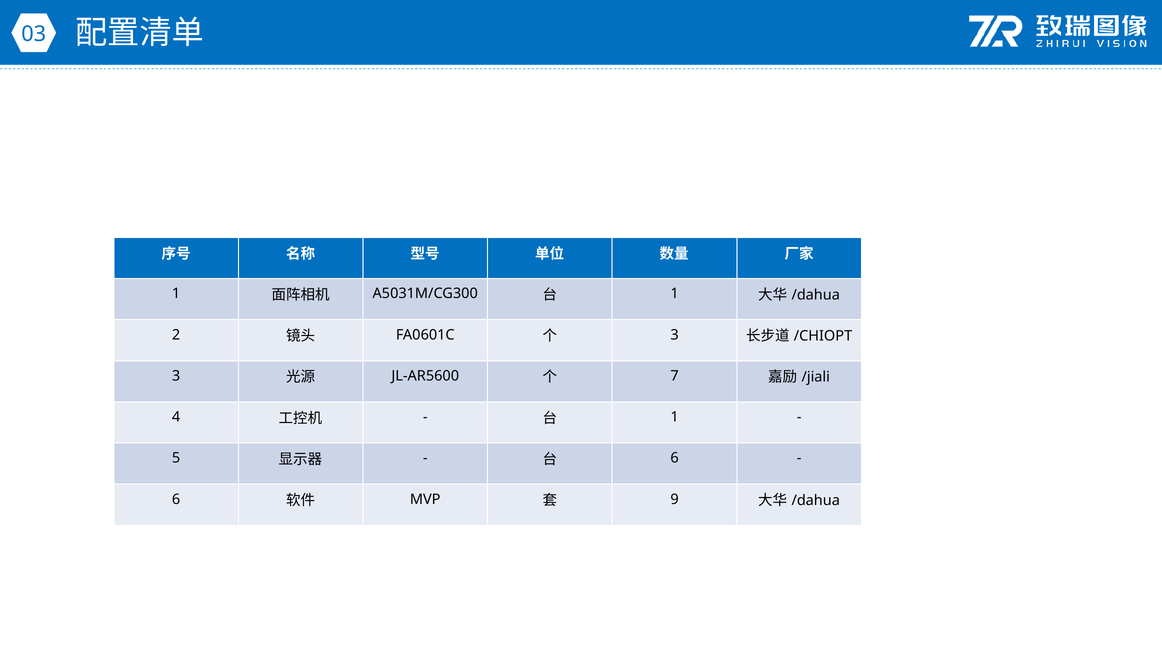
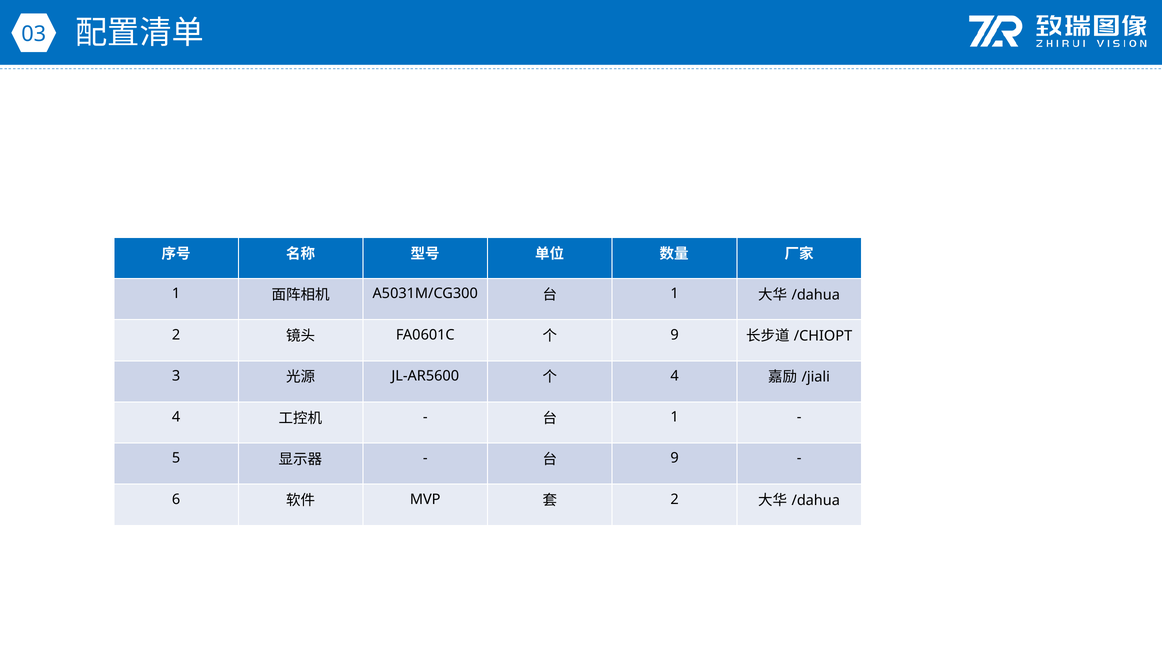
3: 3 -> 9 (675, 335)
7: 7 -> 4 (675, 376)
6: 6 -> 9 (675, 459)
9: 9 -> 2 (675, 500)
